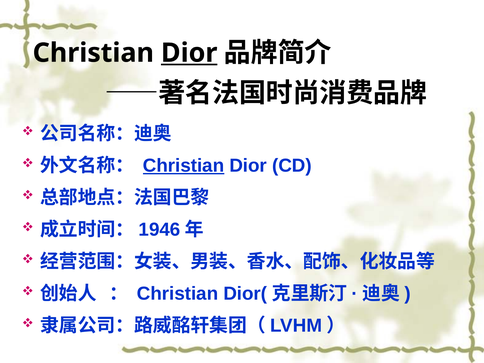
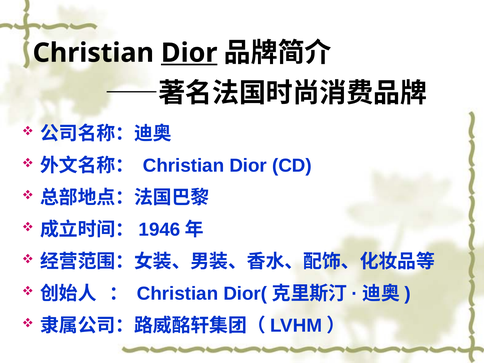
Christian underline: present -> none (184, 166)
